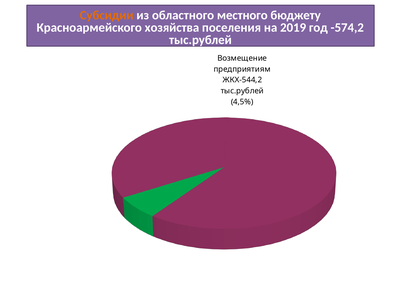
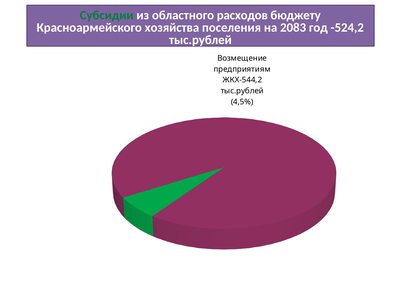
Субсидии colour: orange -> green (107, 15)
местного: местного -> расходов (242, 15)
2019: 2019 -> 2083 (293, 28)
-574,2: -574,2 -> -524,2 (347, 28)
